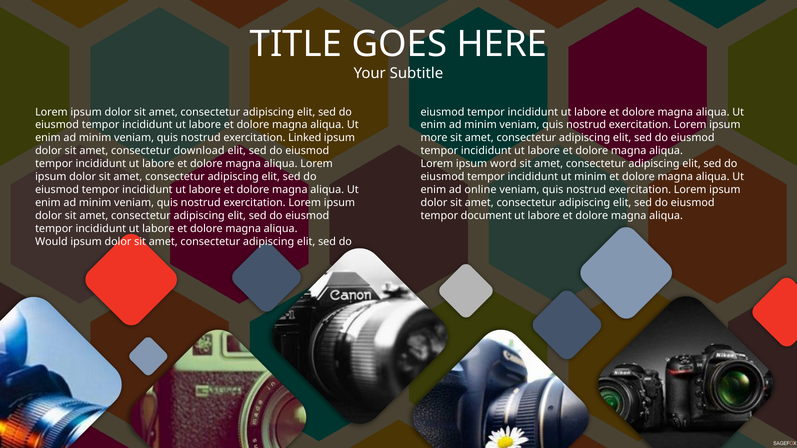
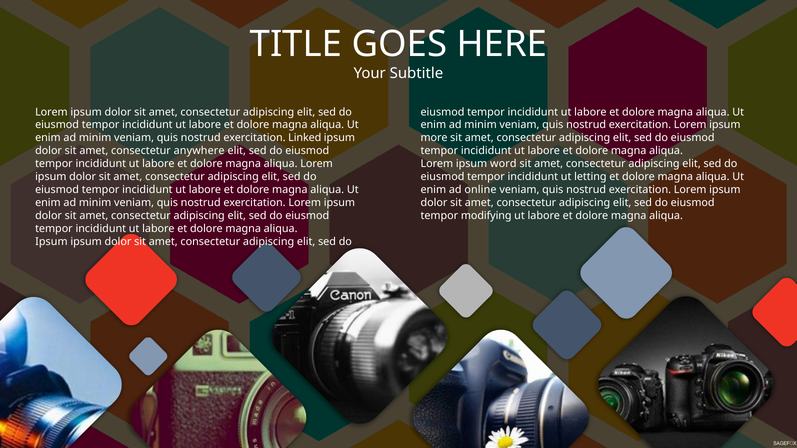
download: download -> anywhere (199, 151)
ut minim: minim -> letting (590, 177)
document: document -> modifying (486, 216)
Would: Would -> Ipsum (51, 242)
